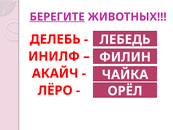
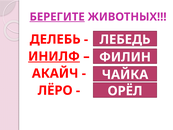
ИНИЛФ underline: none -> present (54, 56)
